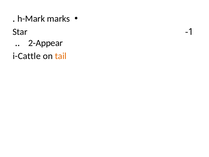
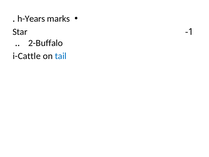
h-Mark: h-Mark -> h-Years (31, 19)
2-Appear: 2-Appear -> 2-Buffalo (46, 43)
tail colour: orange -> blue (61, 56)
